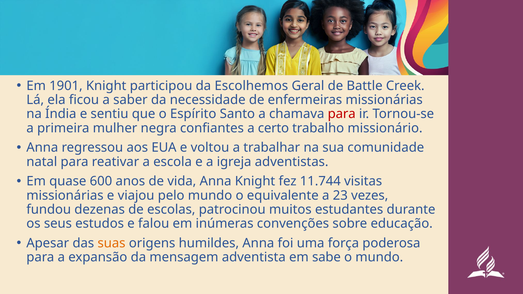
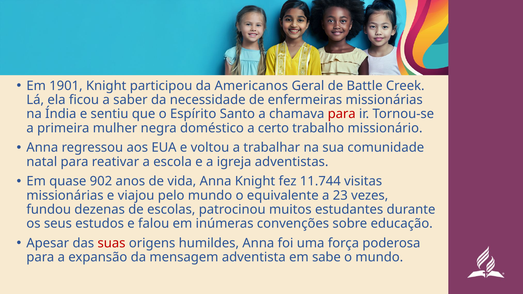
Escolhemos: Escolhemos -> Americanos (251, 86)
confiantes: confiantes -> doméstico (212, 128)
600: 600 -> 902 (101, 181)
suas colour: orange -> red (112, 243)
